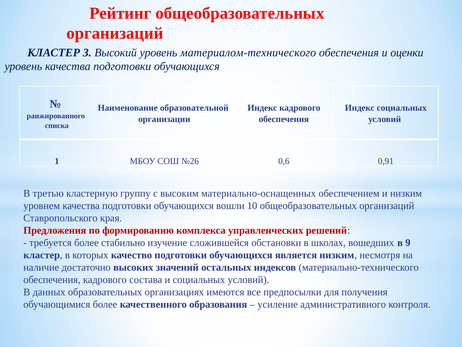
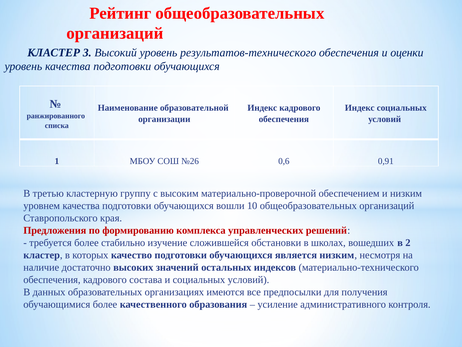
материалом-технического: материалом-технического -> результатов-технического (248, 53)
материально-оснащенных: материально-оснащенных -> материально-проверочной (259, 193)
9: 9 -> 2 (408, 243)
